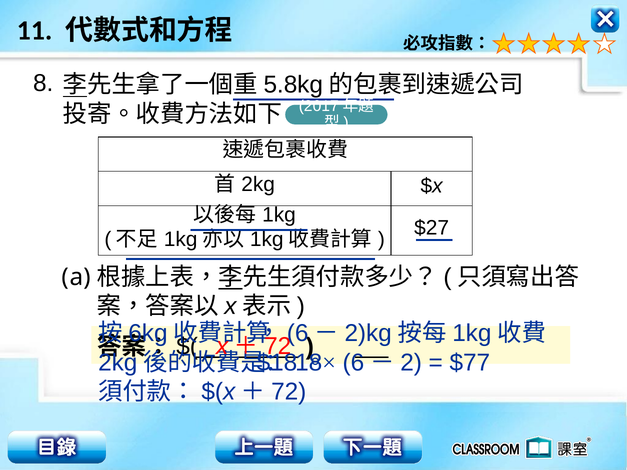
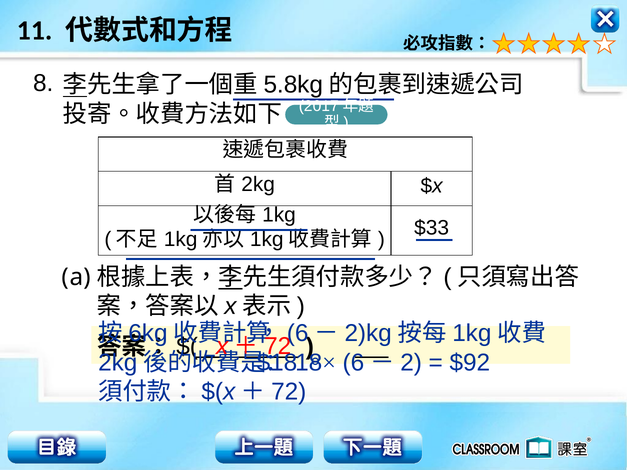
$27: $27 -> $33 (432, 228)
$77: $77 -> $92 (470, 363)
